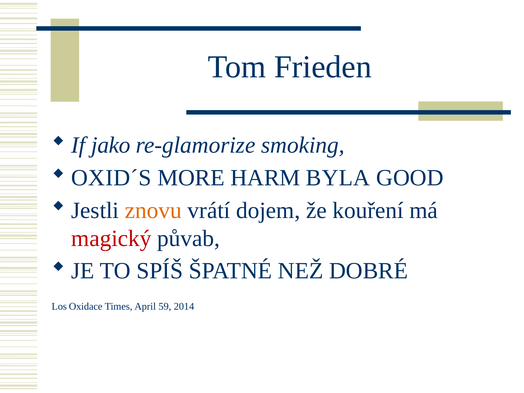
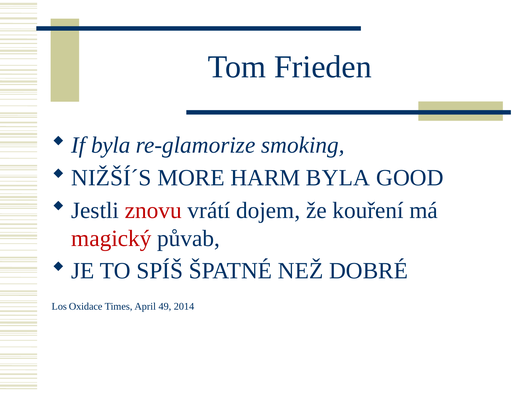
If jako: jako -> byla (111, 145)
OXID´S: OXID´S -> NIŽŠÍ´S (111, 178)
znovu colour: orange -> red (153, 210)
59: 59 -> 49 (165, 306)
